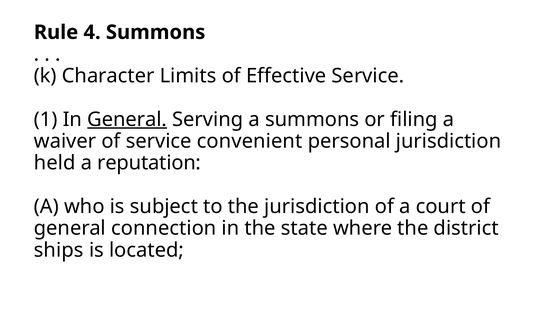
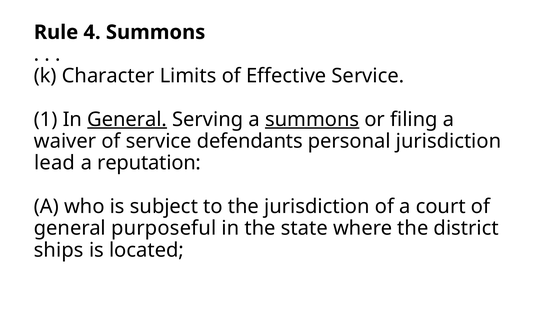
summons underline: none -> present (312, 119)
convenient: convenient -> defendants (250, 141)
held: held -> lead (55, 163)
connection: connection -> purposeful (164, 228)
